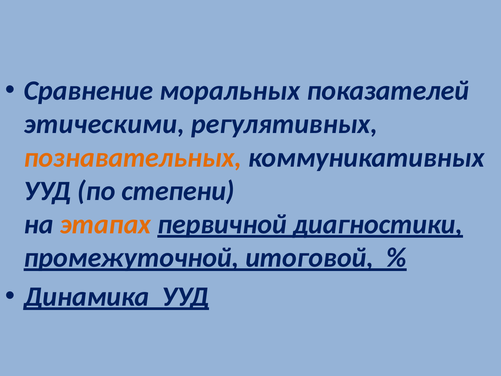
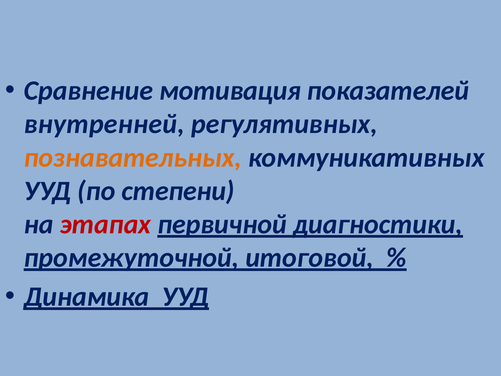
моральных: моральных -> мотивация (230, 91)
этическими: этическими -> внутренней (104, 124)
этапах colour: orange -> red (105, 224)
